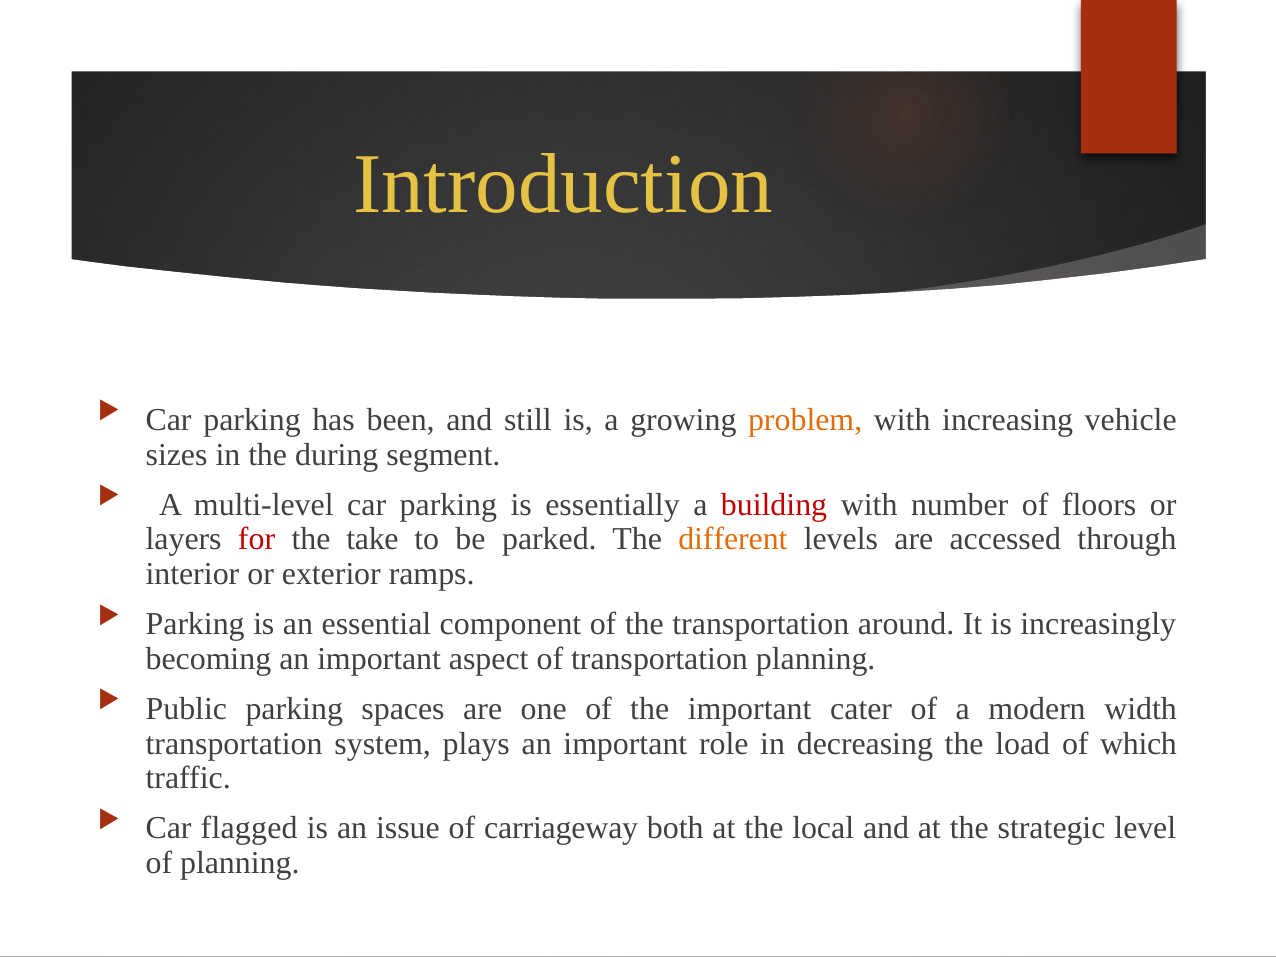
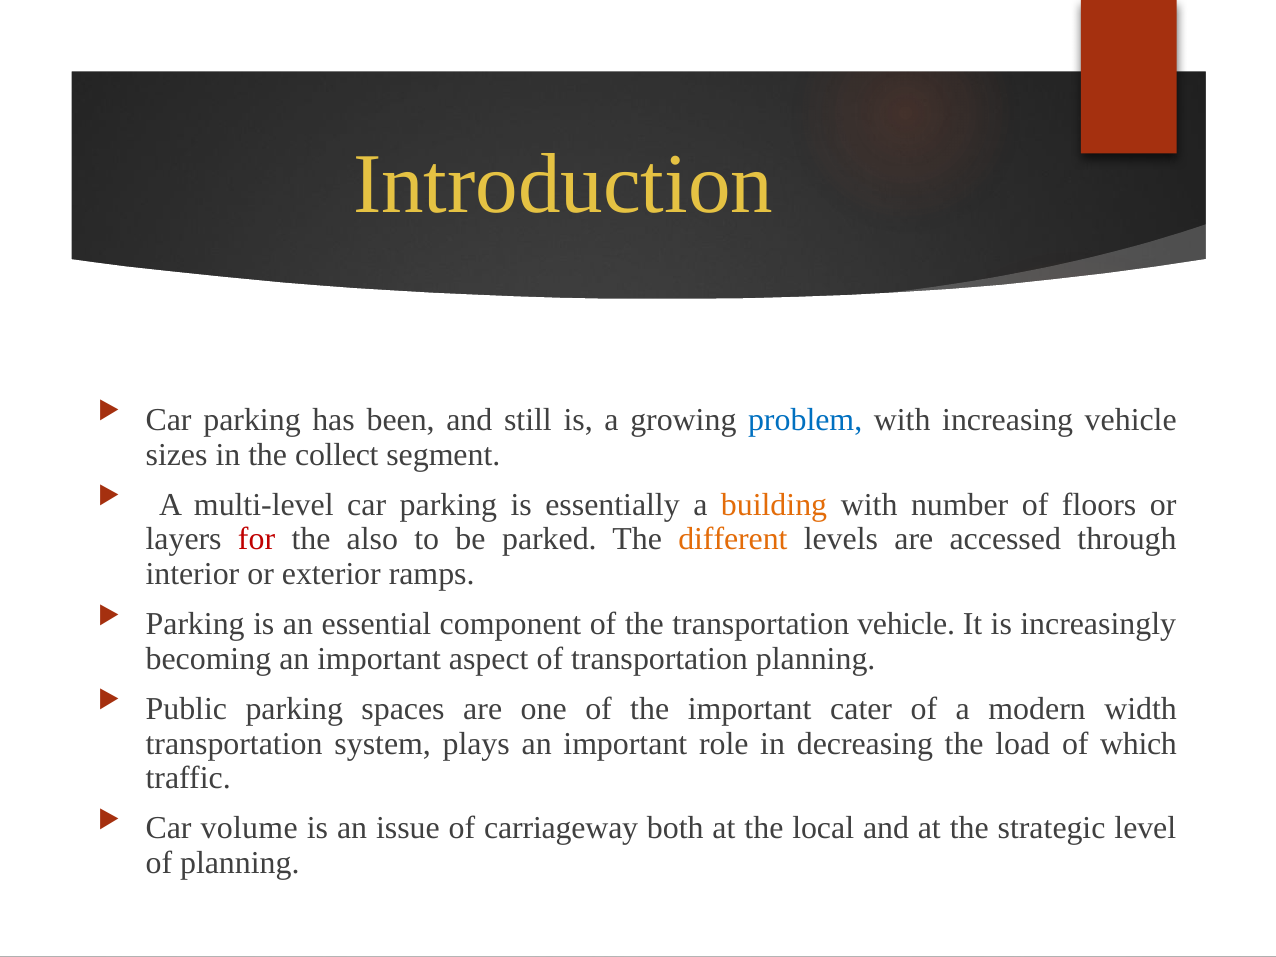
problem colour: orange -> blue (805, 420)
during: during -> collect (337, 455)
building colour: red -> orange (774, 505)
take: take -> also (372, 539)
transportation around: around -> vehicle (906, 624)
flagged: flagged -> volume (249, 828)
